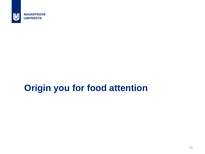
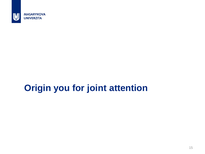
food: food -> joint (97, 88)
